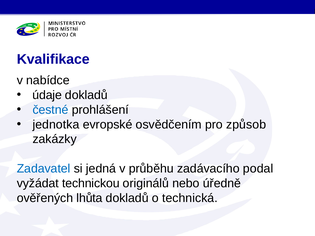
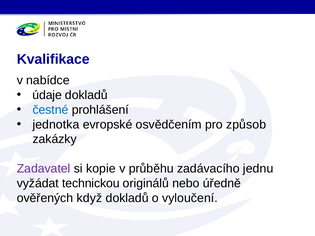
Zadavatel colour: blue -> purple (44, 169)
jedná: jedná -> kopie (101, 169)
podal: podal -> jednu (258, 169)
lhůta: lhůta -> když (89, 198)
technická: technická -> vyloučení (190, 198)
